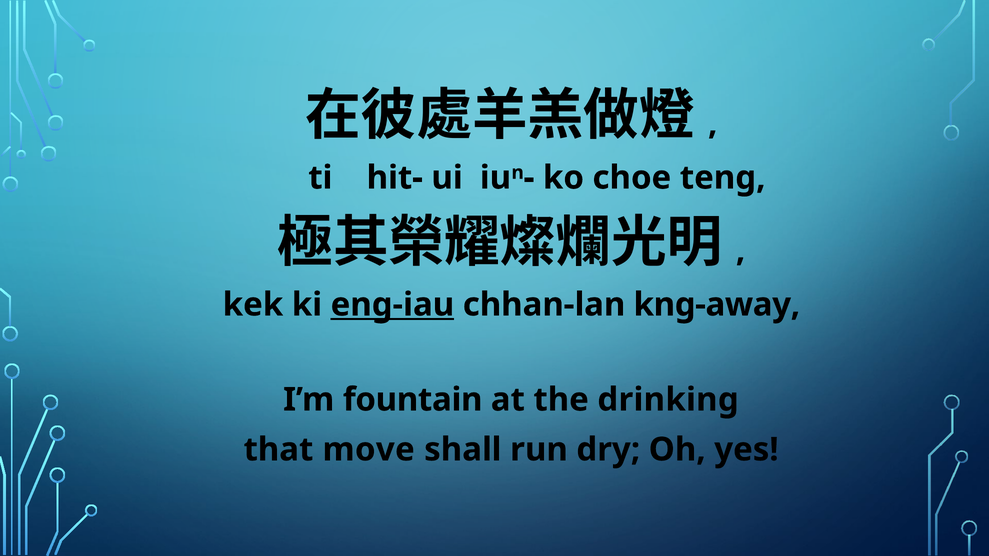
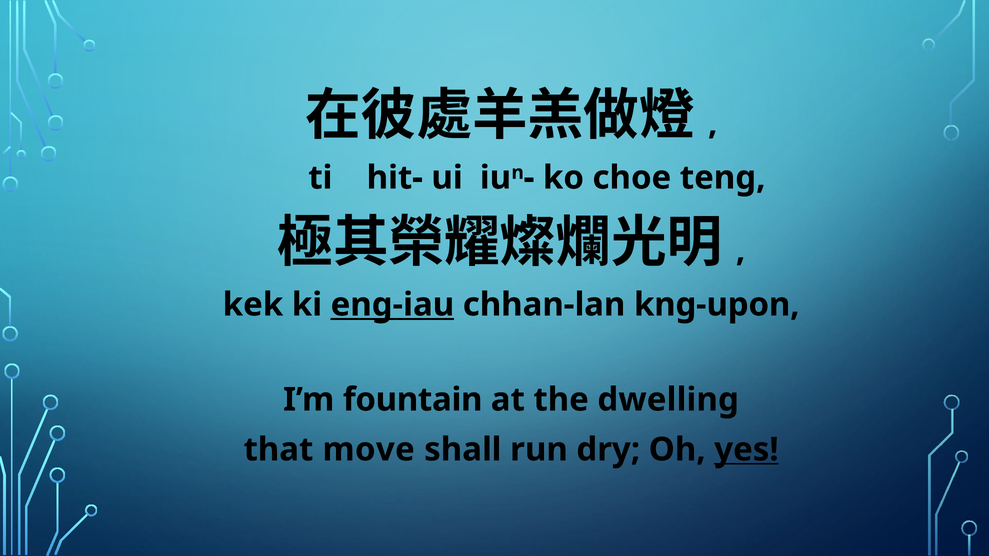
kng-away: kng-away -> kng-upon (717, 305)
drinking: drinking -> dwelling (668, 400)
yes underline: none -> present (746, 450)
